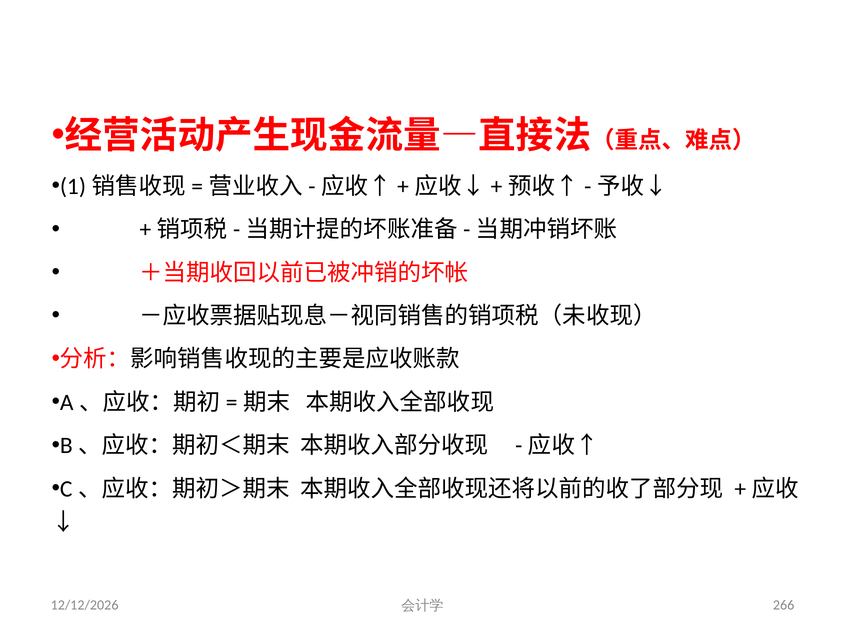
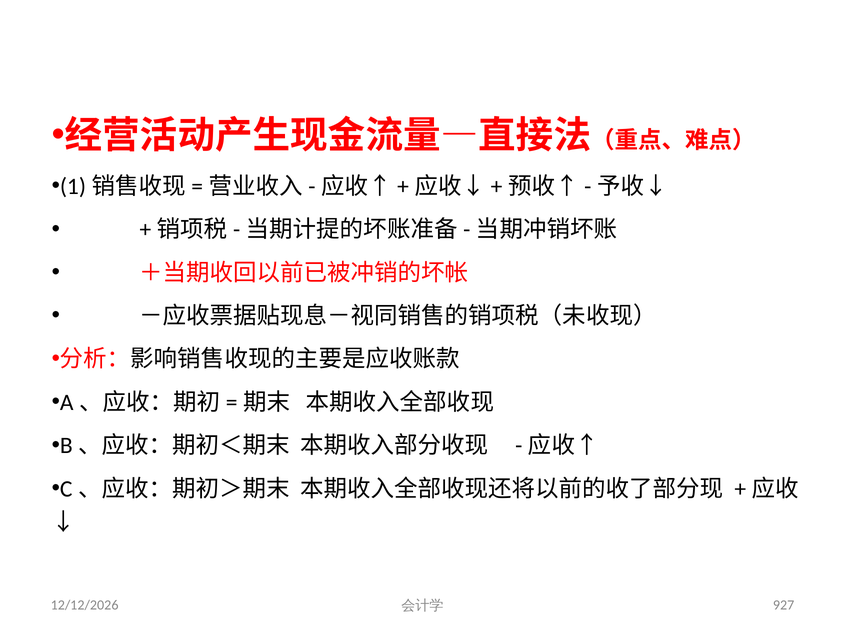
266: 266 -> 927 (784, 605)
